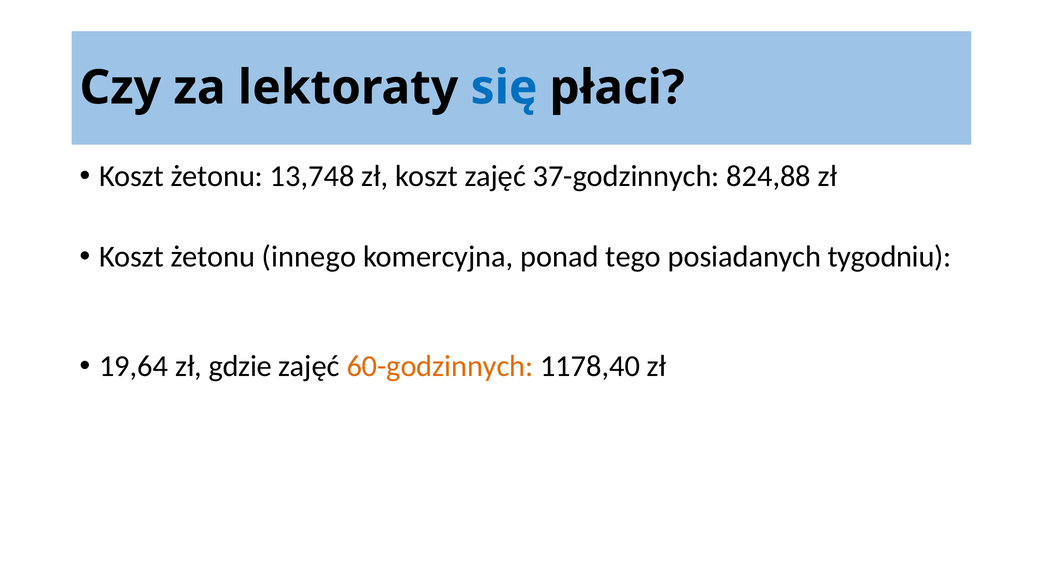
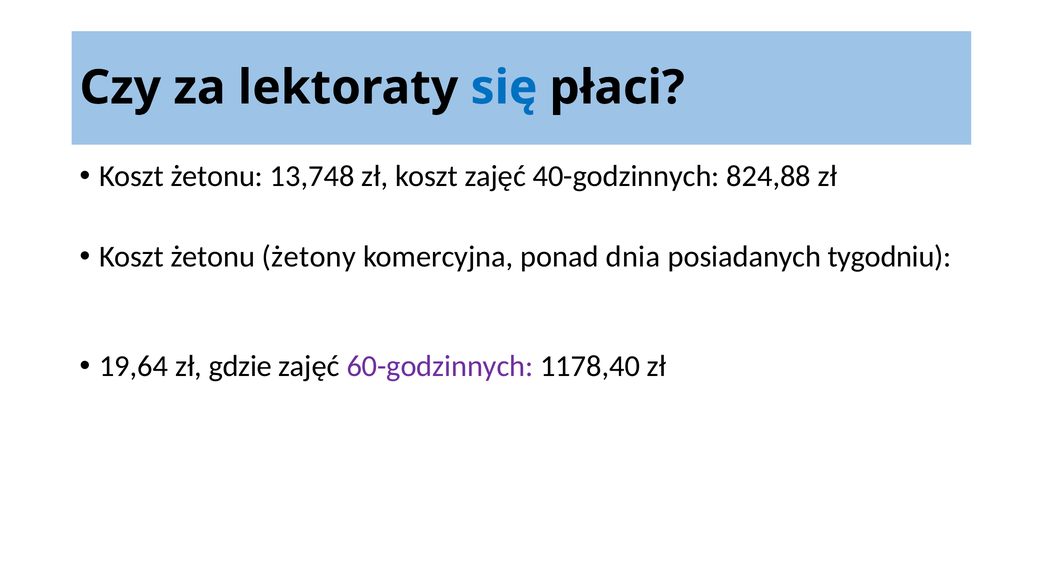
37-godzinnych: 37-godzinnych -> 40-godzinnych (626, 176)
innego: innego -> żetony (309, 257)
tego: tego -> dnia (633, 257)
60-godzinnych colour: orange -> purple (440, 366)
